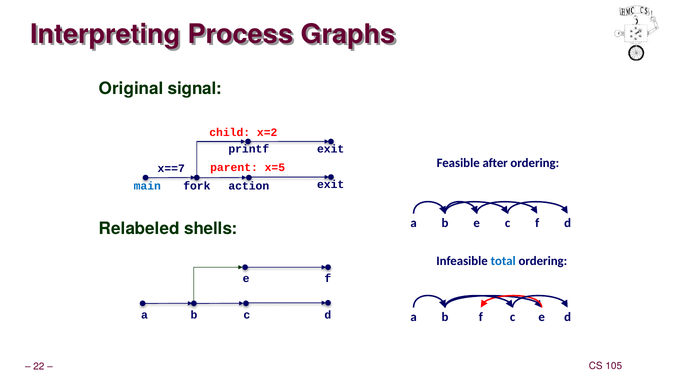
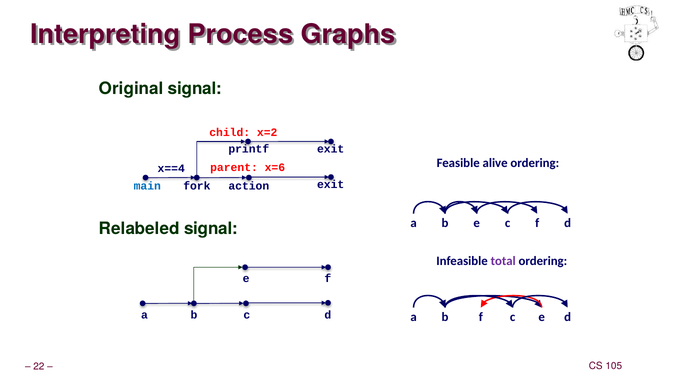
after: after -> alive (495, 163)
x=5: x=5 -> x=6 (275, 167)
x==7: x==7 -> x==4 (171, 168)
Relabeled shells: shells -> signal (211, 229)
total colour: blue -> purple (503, 261)
